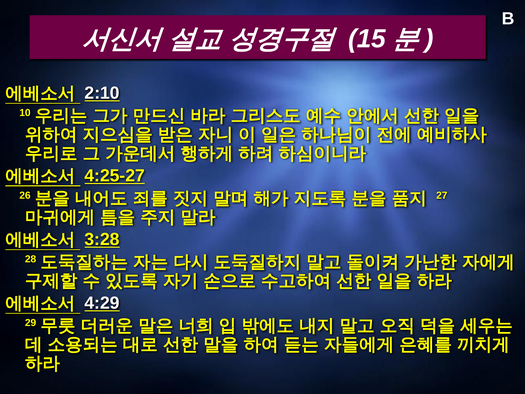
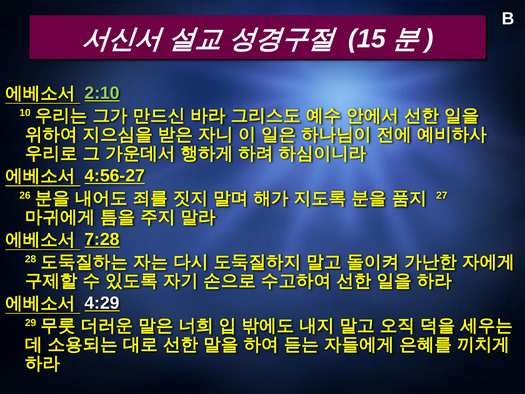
2:10 colour: white -> light green (102, 93)
4:25-27: 4:25-27 -> 4:56-27 (115, 176)
3:28: 3:28 -> 7:28 (102, 239)
